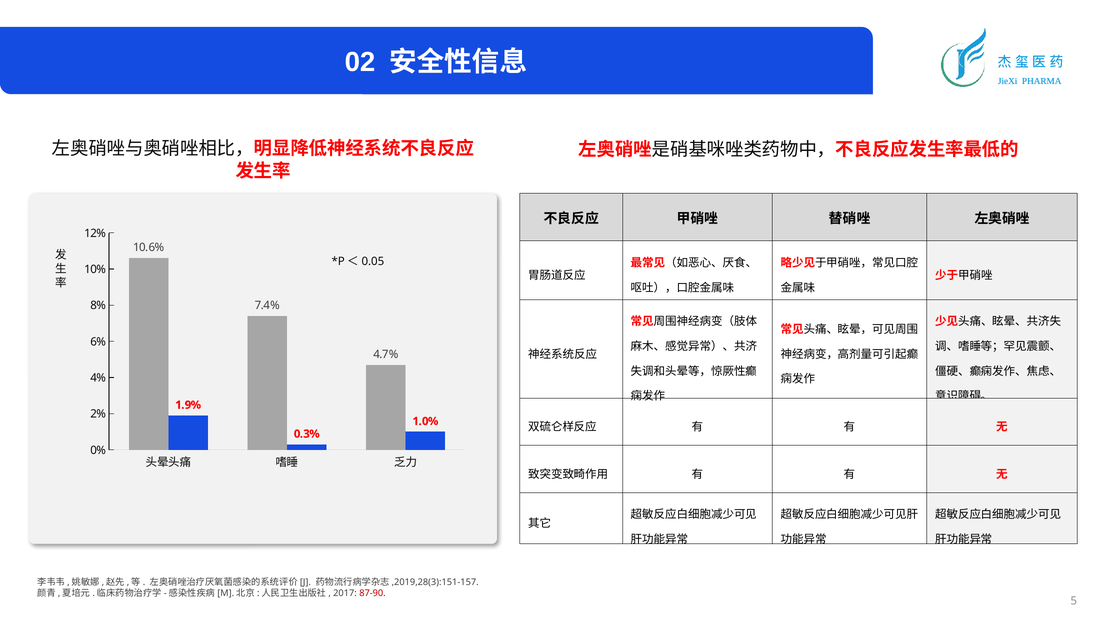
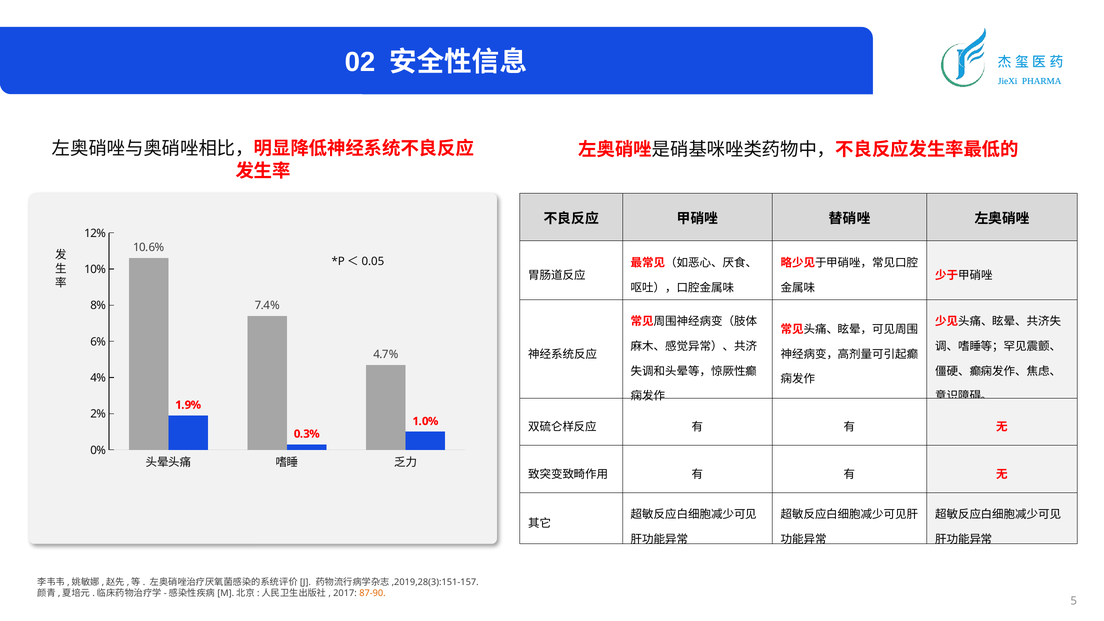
87-90 colour: red -> orange (372, 593)
